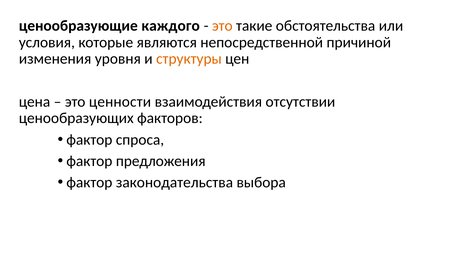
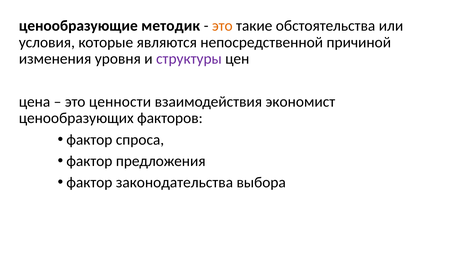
каждого: каждого -> методик (171, 26)
структуры colour: orange -> purple (189, 59)
отсутствии: отсутствии -> экономист (300, 102)
